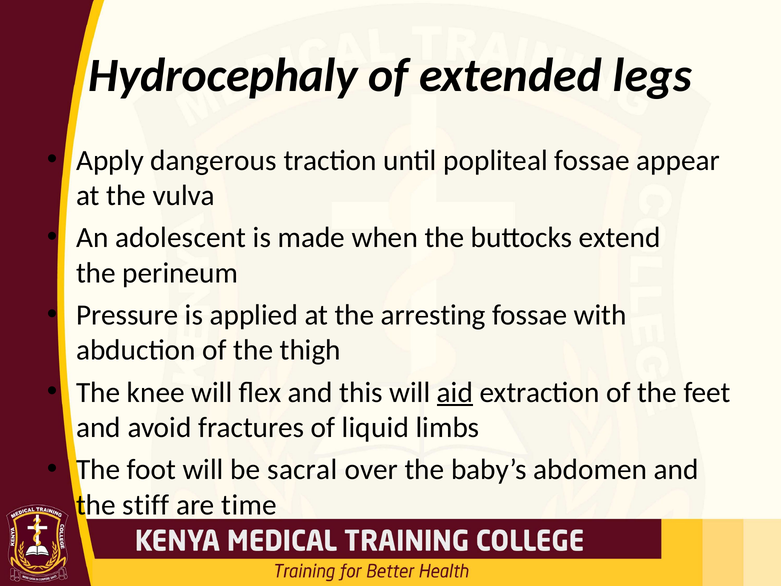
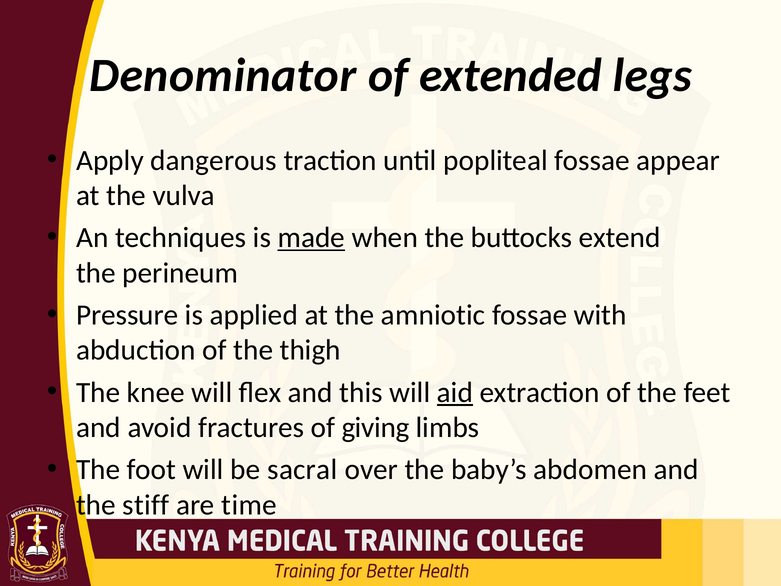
Hydrocephaly: Hydrocephaly -> Denominator (223, 76)
adolescent: adolescent -> techniques (181, 238)
made underline: none -> present (311, 238)
arresting: arresting -> amniotic (433, 315)
liquid: liquid -> giving (376, 427)
